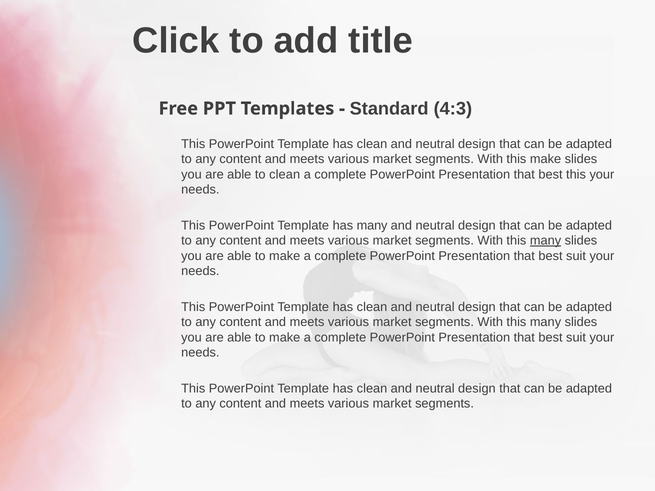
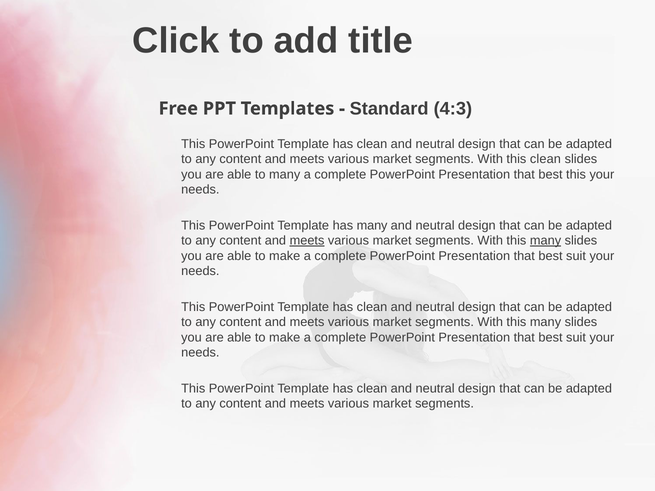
this make: make -> clean (545, 159)
to clean: clean -> many (285, 175)
meets underline: none -> present (307, 241)
